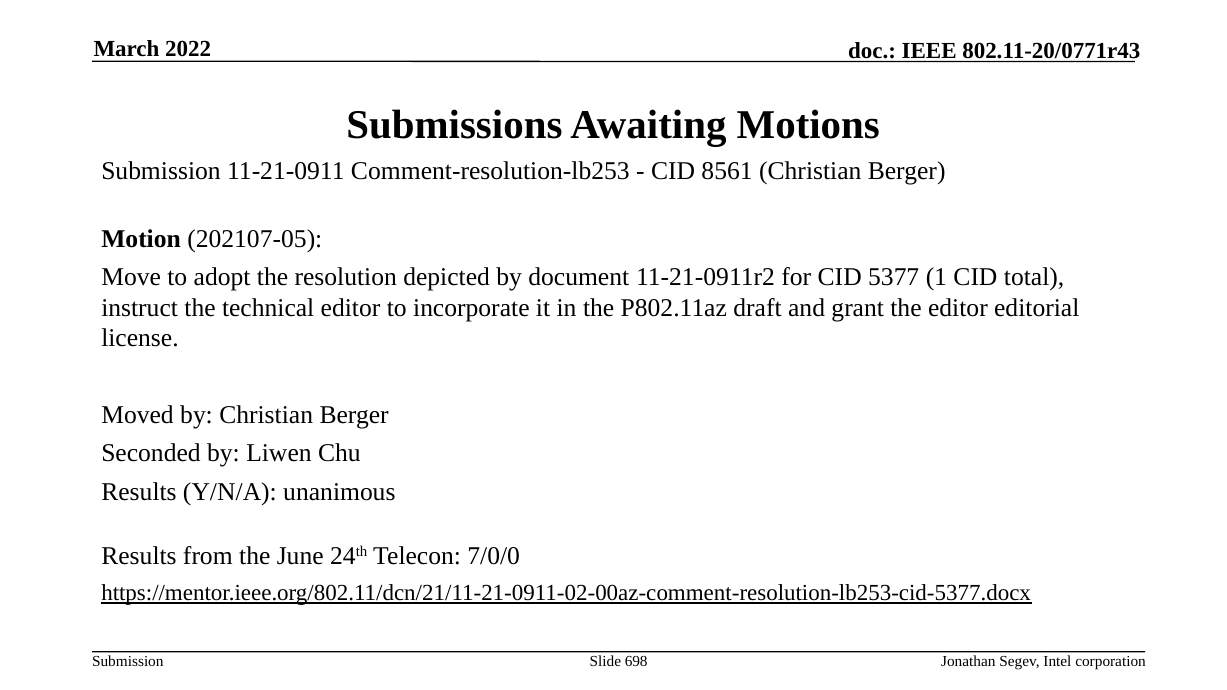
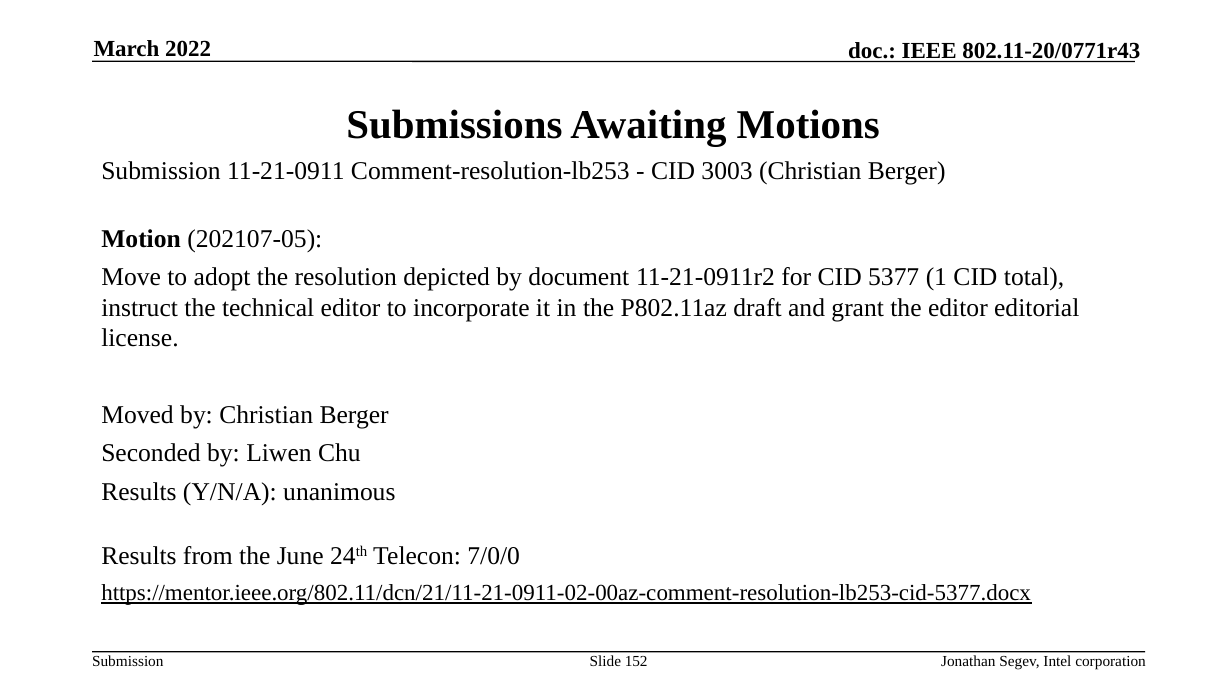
8561: 8561 -> 3003 (727, 171)
698: 698 -> 152 (636, 662)
